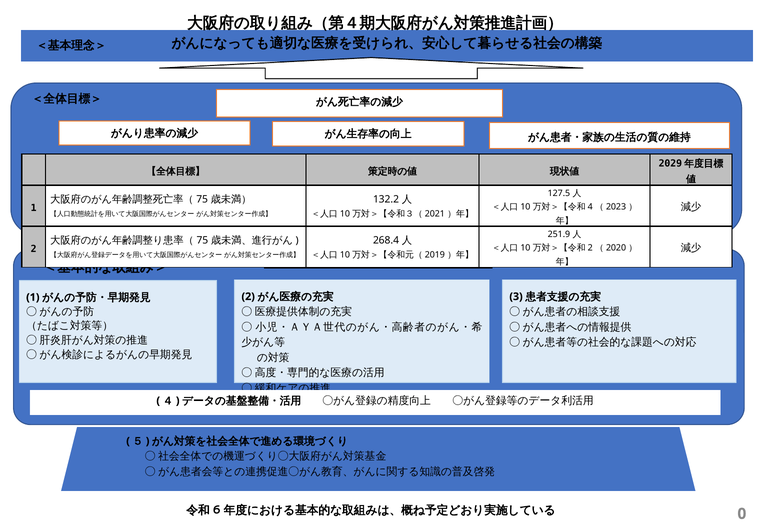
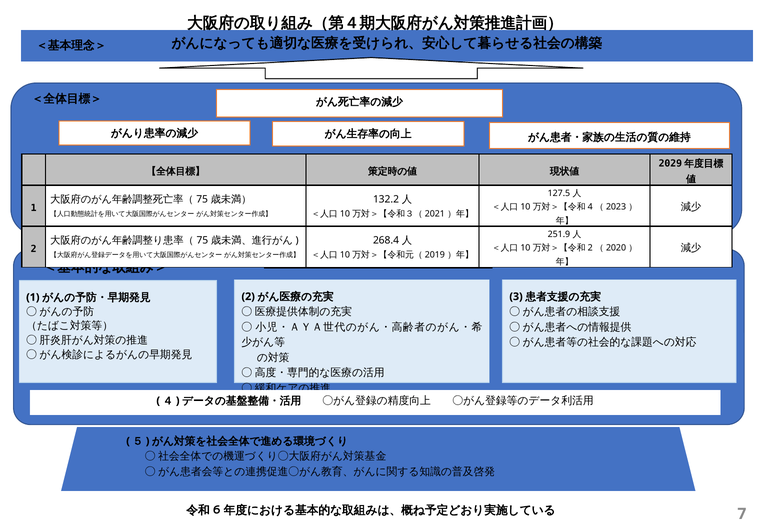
0: 0 -> 7 (742, 514)
